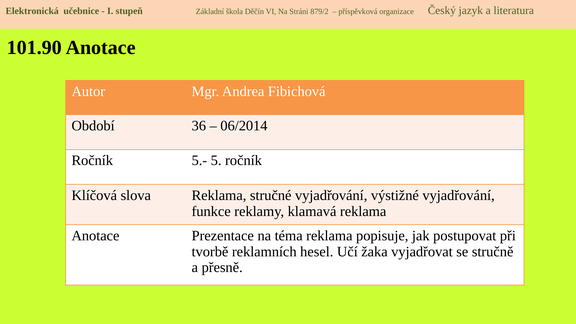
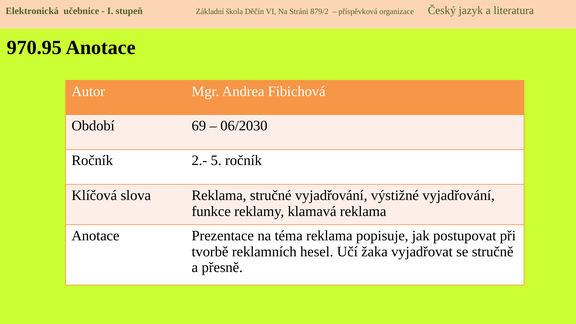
101.90: 101.90 -> 970.95 (34, 48)
36: 36 -> 69 (199, 126)
06/2014: 06/2014 -> 06/2030 (244, 126)
5.-: 5.- -> 2.- (199, 161)
